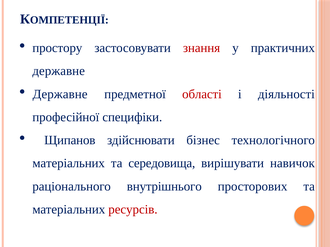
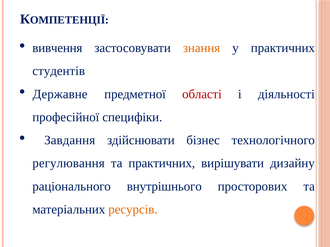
простору: простору -> вивчення (57, 48)
знання colour: red -> orange (202, 48)
державне: державне -> студентів (59, 71)
Щипанов: Щипанов -> Завдання (70, 140)
матеріальних: матеріальних -> регулювання (69, 164)
та середовища: середовища -> практичних (162, 164)
навичок: навичок -> дизайну (292, 164)
ресурсів colour: red -> orange (133, 210)
